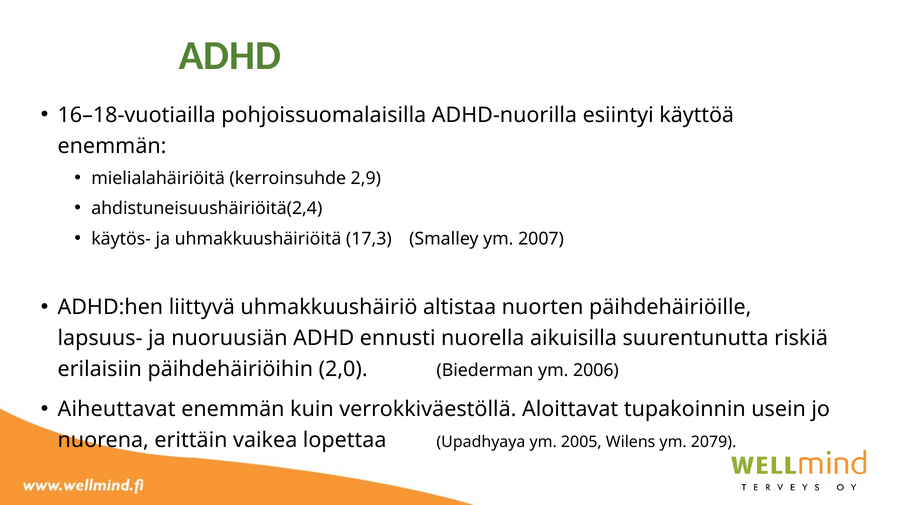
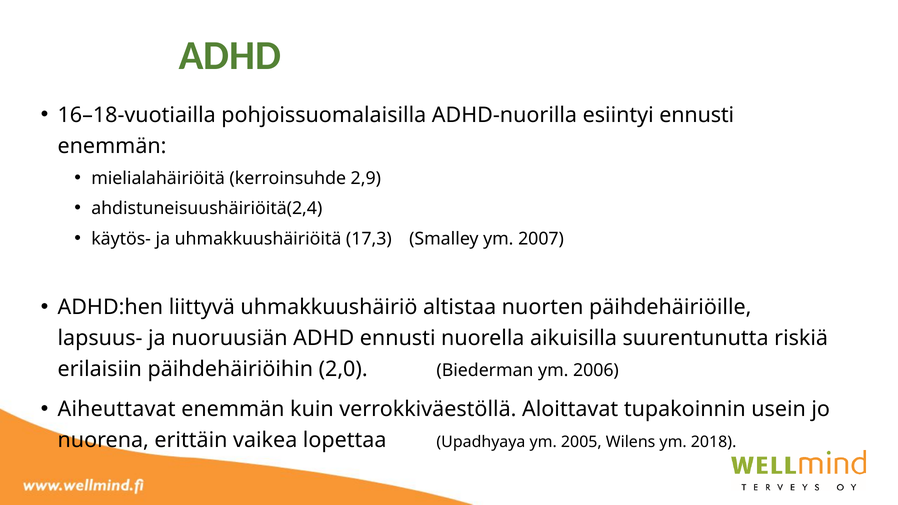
esiintyi käyttöä: käyttöä -> ennusti (697, 115)
2079: 2079 -> 2018 (714, 442)
